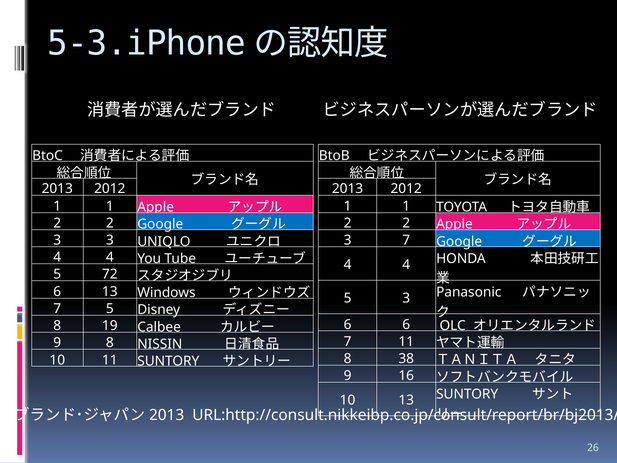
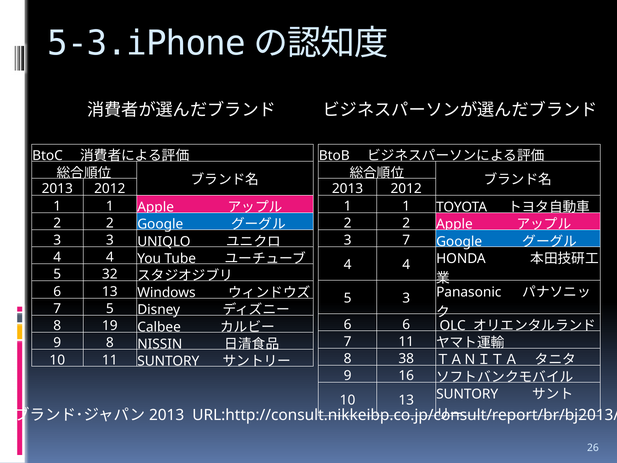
72: 72 -> 32 (110, 274)
